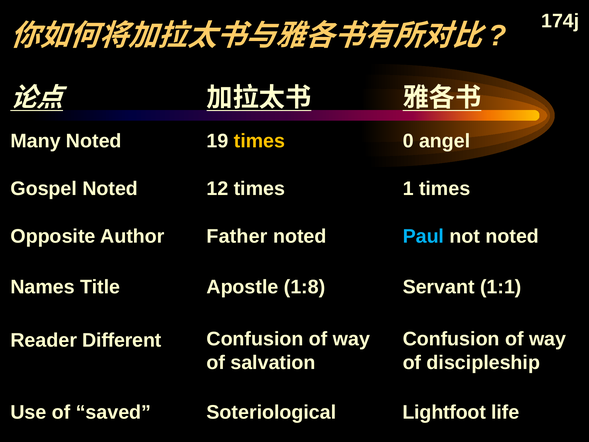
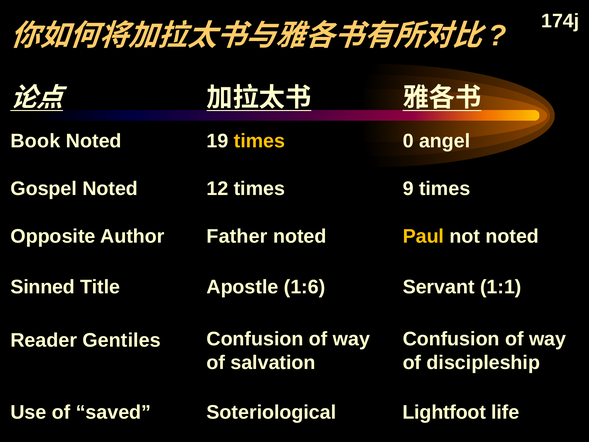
Many: Many -> Book (35, 141)
1: 1 -> 9 (408, 189)
Paul colour: light blue -> yellow (423, 236)
Names: Names -> Sinned (43, 287)
1:8: 1:8 -> 1:6 (305, 287)
Different: Different -> Gentiles (122, 340)
